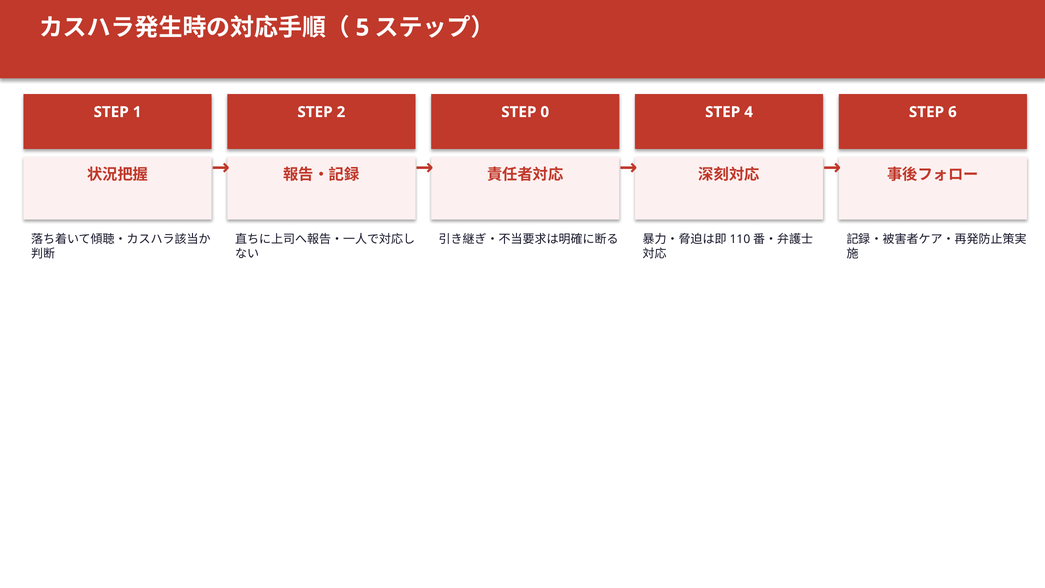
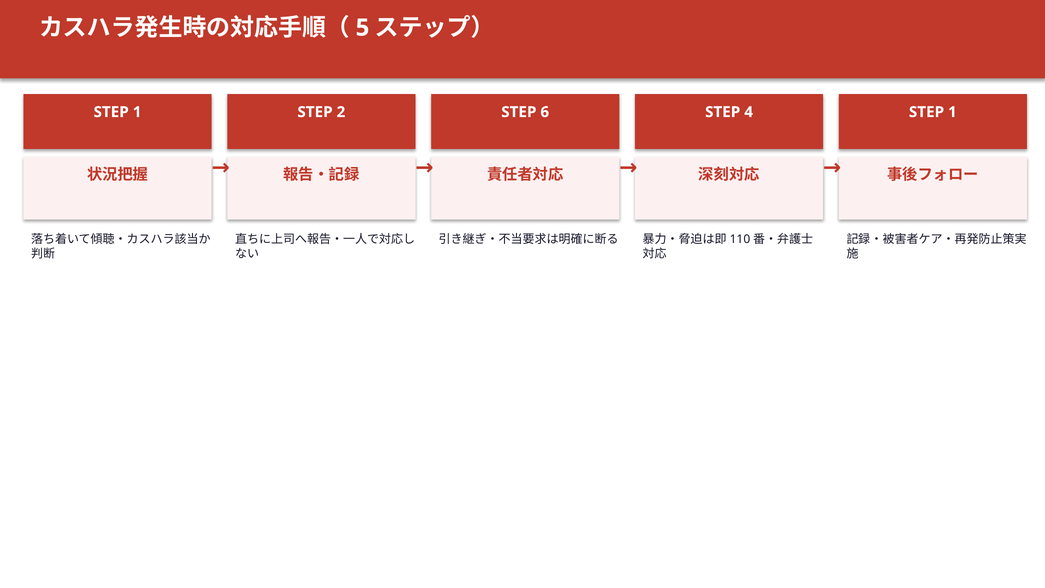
0: 0 -> 6 (545, 112)
6: 6 -> 1 (952, 112)
